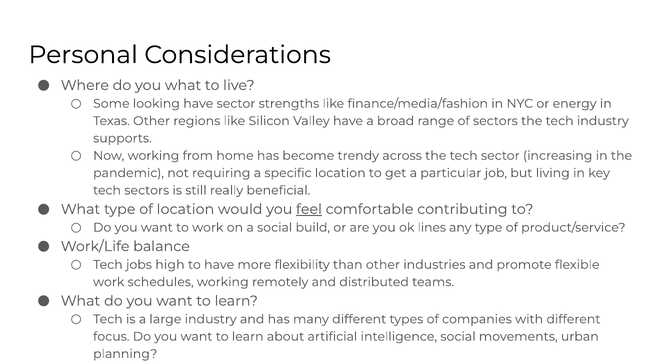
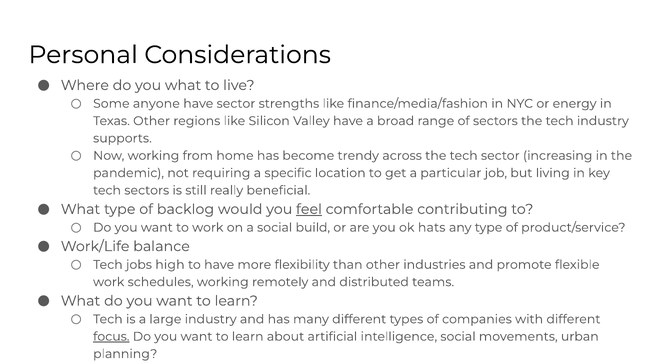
looking: looking -> anyone (156, 103)
of location: location -> backlog (185, 209)
lines: lines -> hats (432, 227)
focus underline: none -> present (111, 336)
